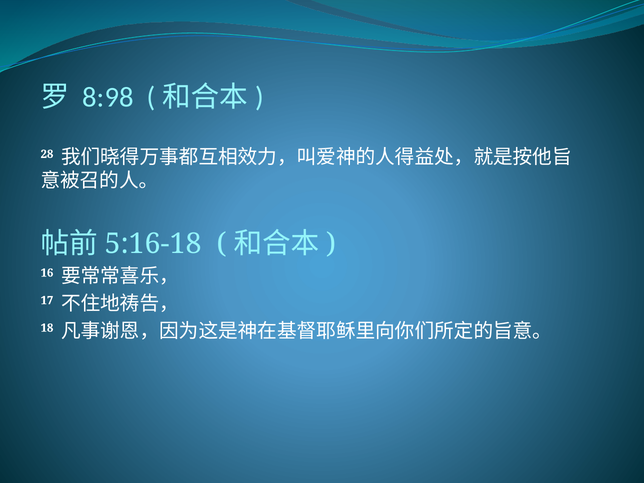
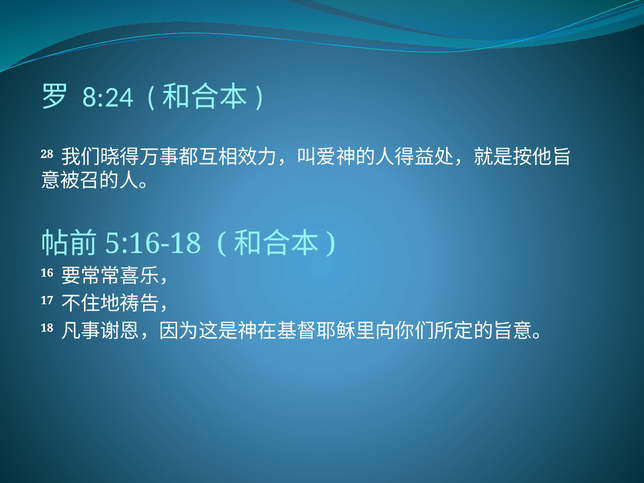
8:98: 8:98 -> 8:24 (108, 97)
